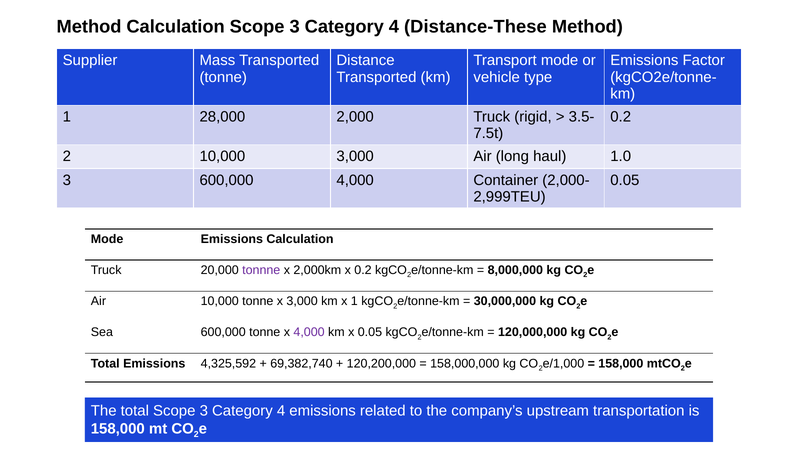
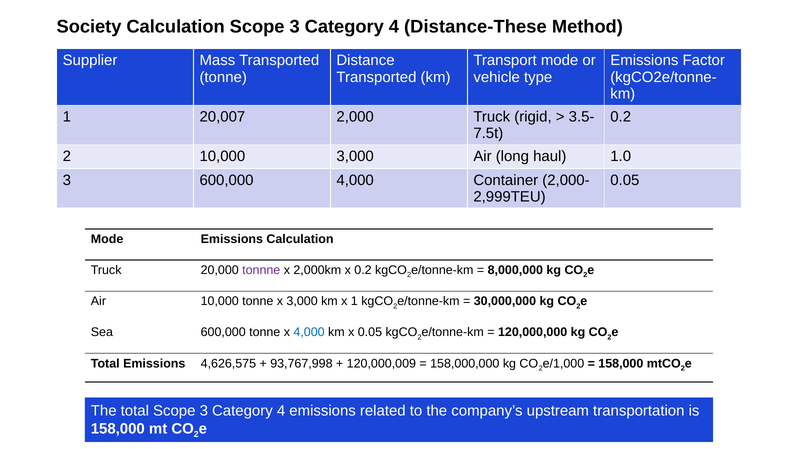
Method: Method -> Society (89, 27)
28,000: 28,000 -> 20,007 (222, 117)
4,000 colour: purple -> blue (309, 332)
4,325,592: 4,325,592 -> 4,626,575 (228, 363)
69,382,740: 69,382,740 -> 93,767,998 (301, 363)
120,200,000: 120,200,000 -> 120,000,009 (381, 363)
